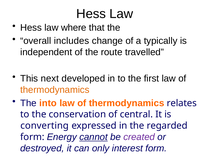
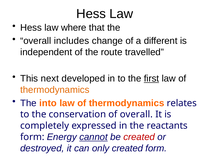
typically: typically -> different (161, 41)
first underline: none -> present (151, 79)
of central: central -> overall (136, 114)
converting: converting -> completely (45, 126)
regarded: regarded -> reactants (167, 126)
created colour: purple -> red (139, 137)
only interest: interest -> created (127, 148)
